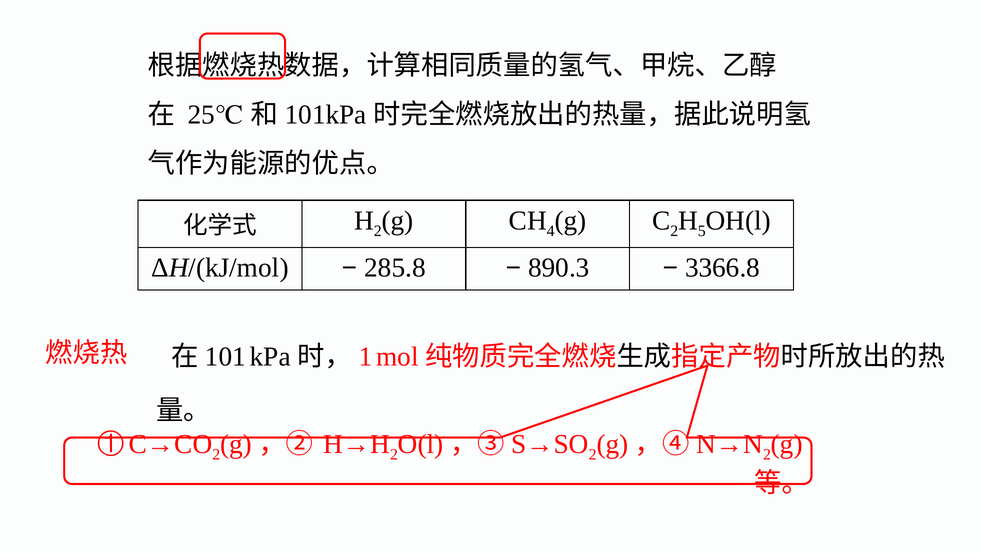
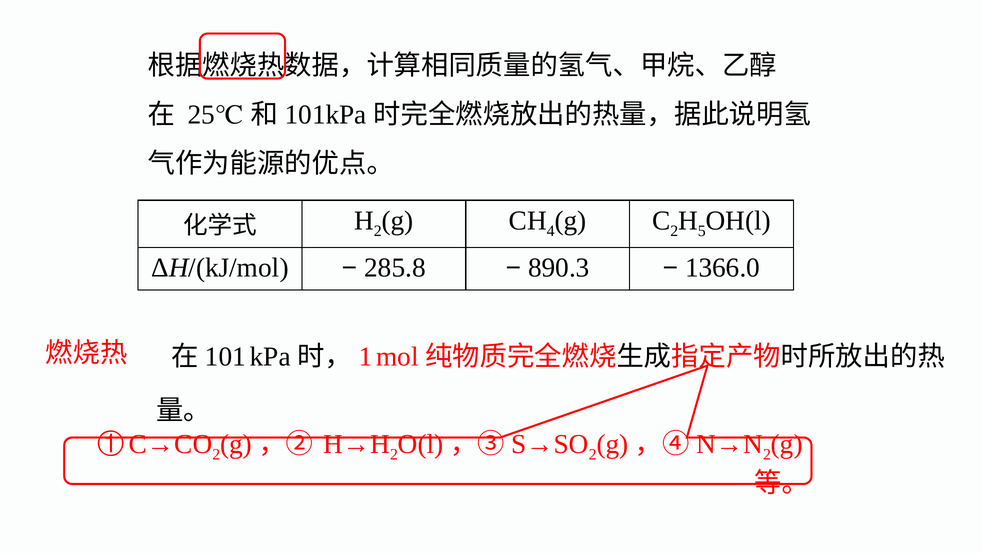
3366.8: 3366.8 -> 1366.0 (723, 268)
